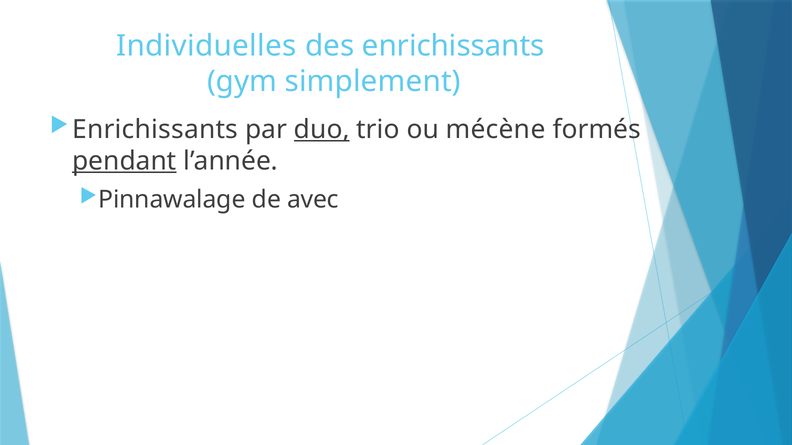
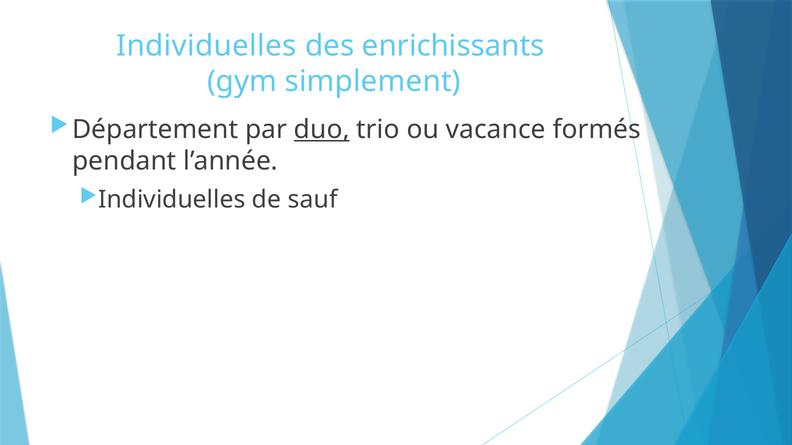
Enrichissants: Enrichissants -> Département (155, 129)
mécène: mécène -> vacance (496, 129)
pendant underline: present -> none (124, 161)
Pinnawalage: Pinnawalage -> Individuelles (172, 200)
avec: avec -> sauf (313, 200)
